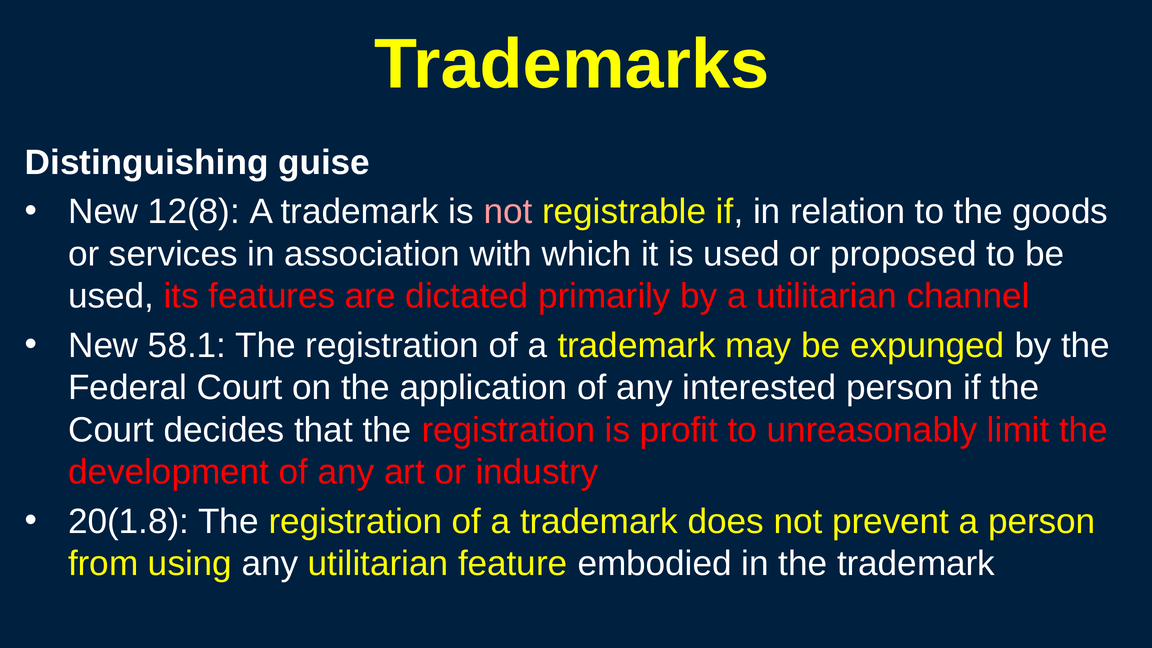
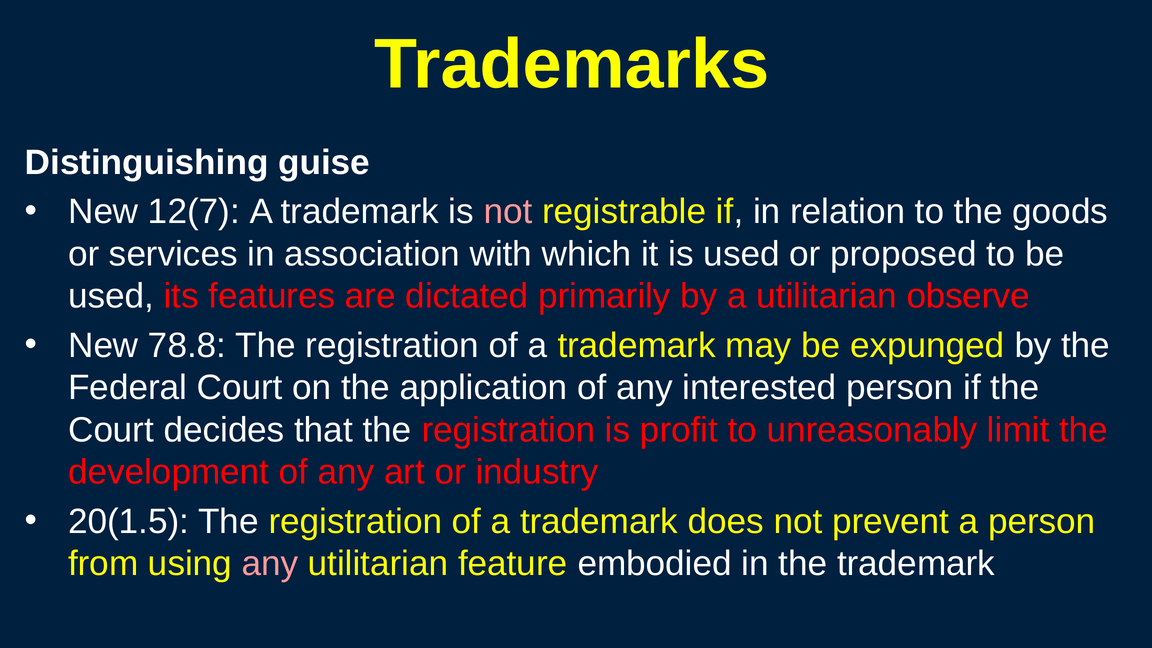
12(8: 12(8 -> 12(7 (194, 212)
channel: channel -> observe (968, 296)
58.1: 58.1 -> 78.8 (187, 346)
20(1.8: 20(1.8 -> 20(1.5 (129, 522)
any colour: white -> pink (270, 564)
